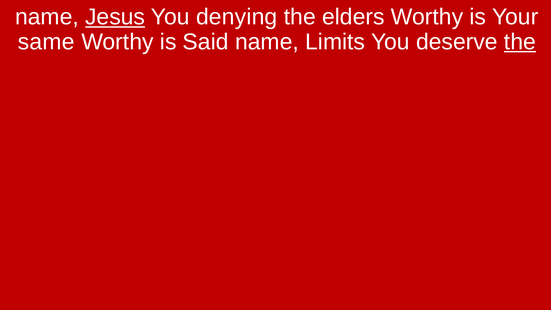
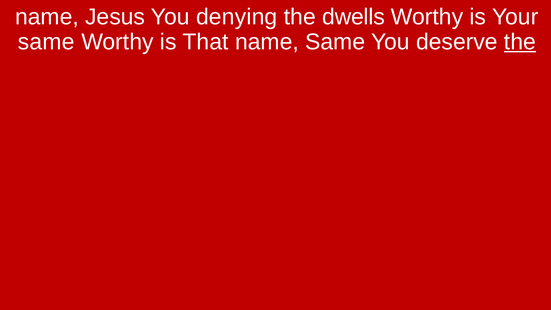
Jesus underline: present -> none (115, 17)
elders: elders -> dwells (353, 17)
Said: Said -> That (206, 42)
name Limits: Limits -> Same (335, 42)
